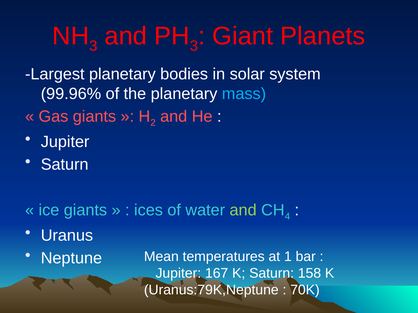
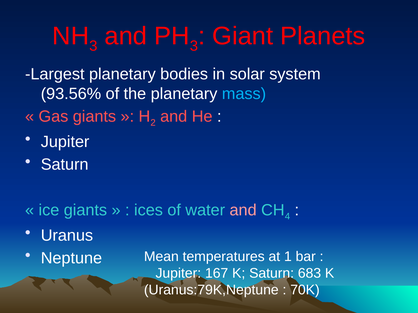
99.96%: 99.96% -> 93.56% (71, 94)
and colour: light green -> pink (243, 210)
158: 158 -> 683 (310, 274)
